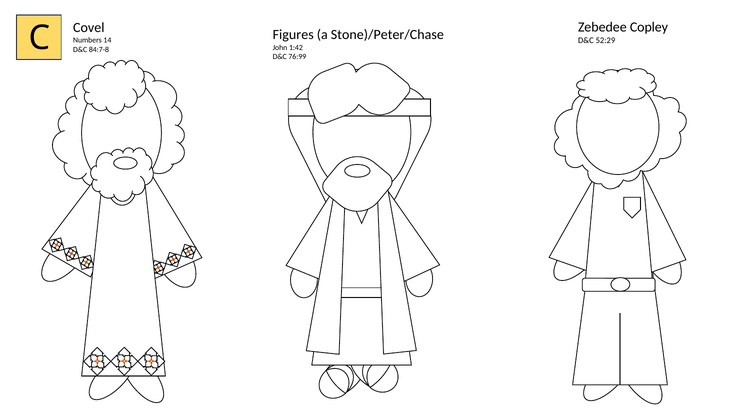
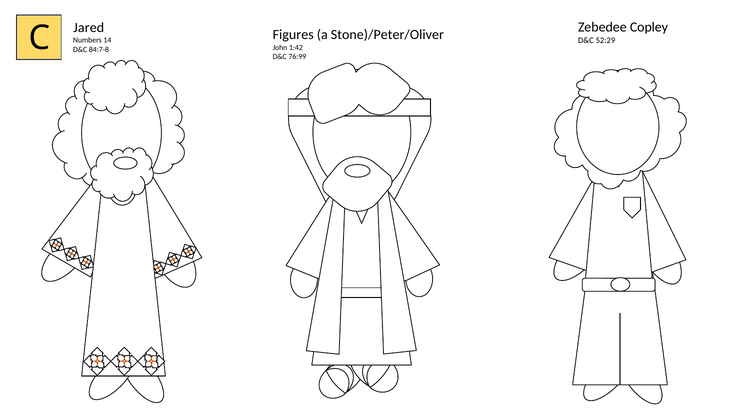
Covel: Covel -> Jared (89, 27)
Stone)/Peter/Chase: Stone)/Peter/Chase -> Stone)/Peter/Oliver (387, 35)
